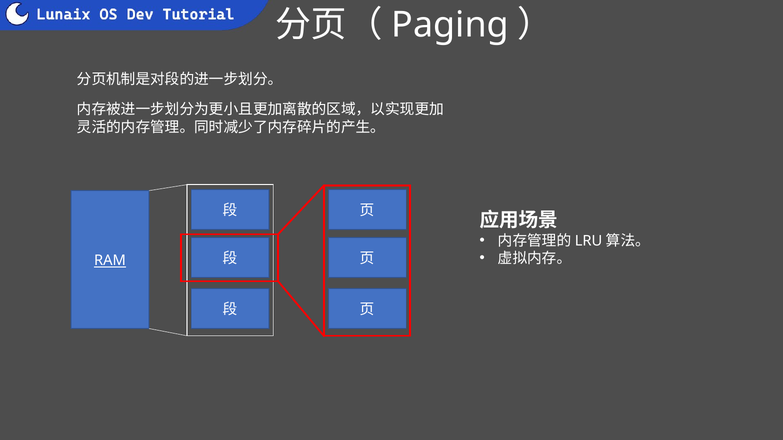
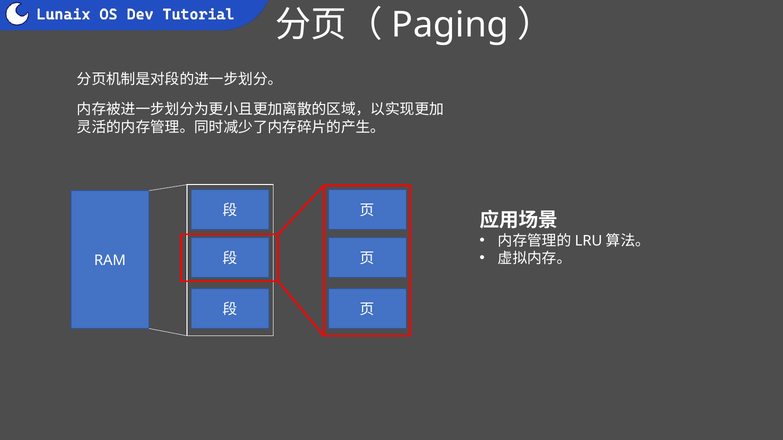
RAM underline: present -> none (110, 261)
